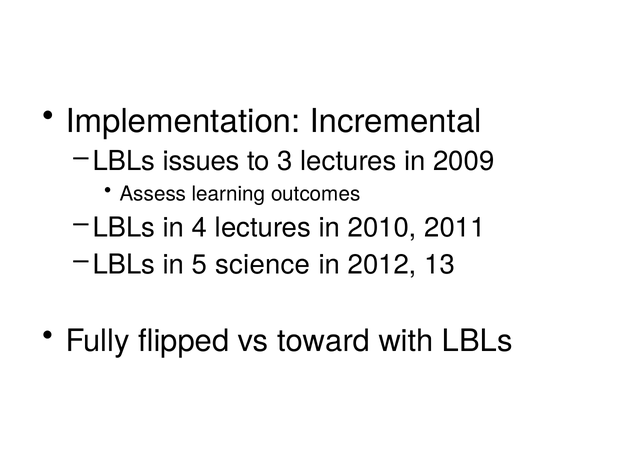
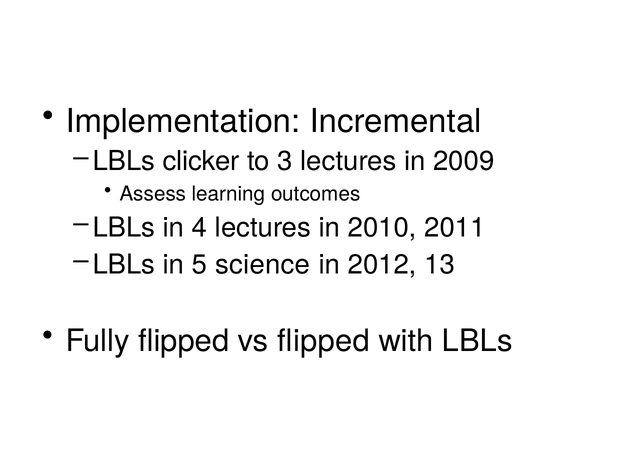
issues: issues -> clicker (201, 161)
vs toward: toward -> flipped (323, 341)
